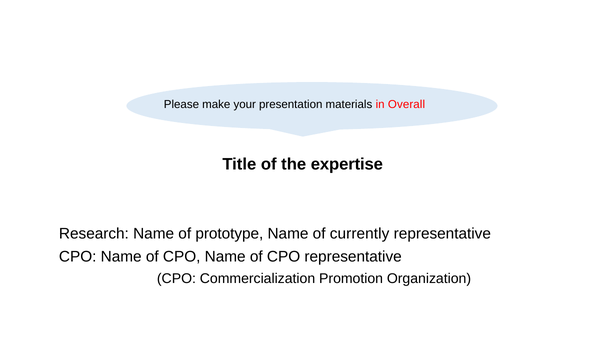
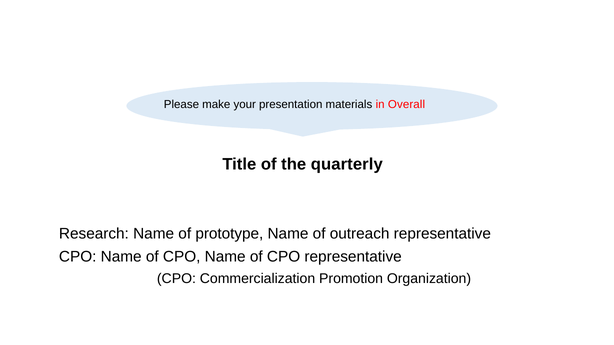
expertise: expertise -> quarterly (347, 164)
currently: currently -> outreach (360, 234)
